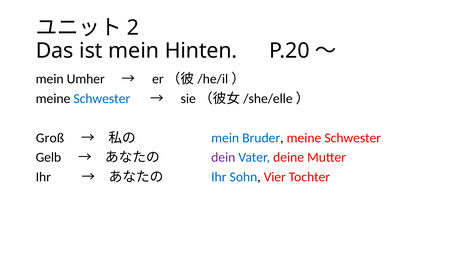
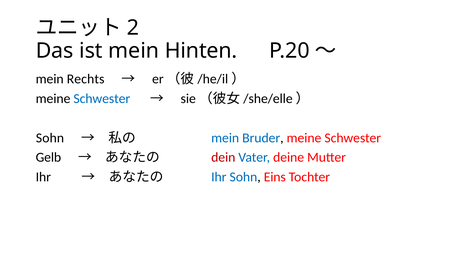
Umher: Umher -> Rechts (86, 79)
Groß: Groß -> Sohn (50, 138)
dein colour: purple -> red (223, 158)
Vier: Vier -> Eins (275, 177)
